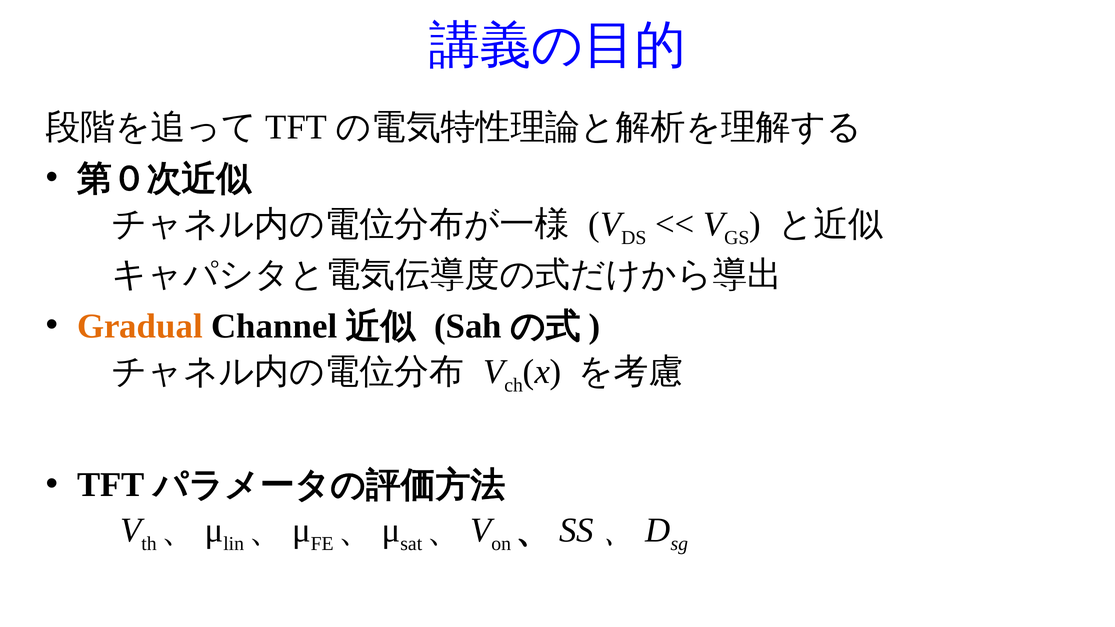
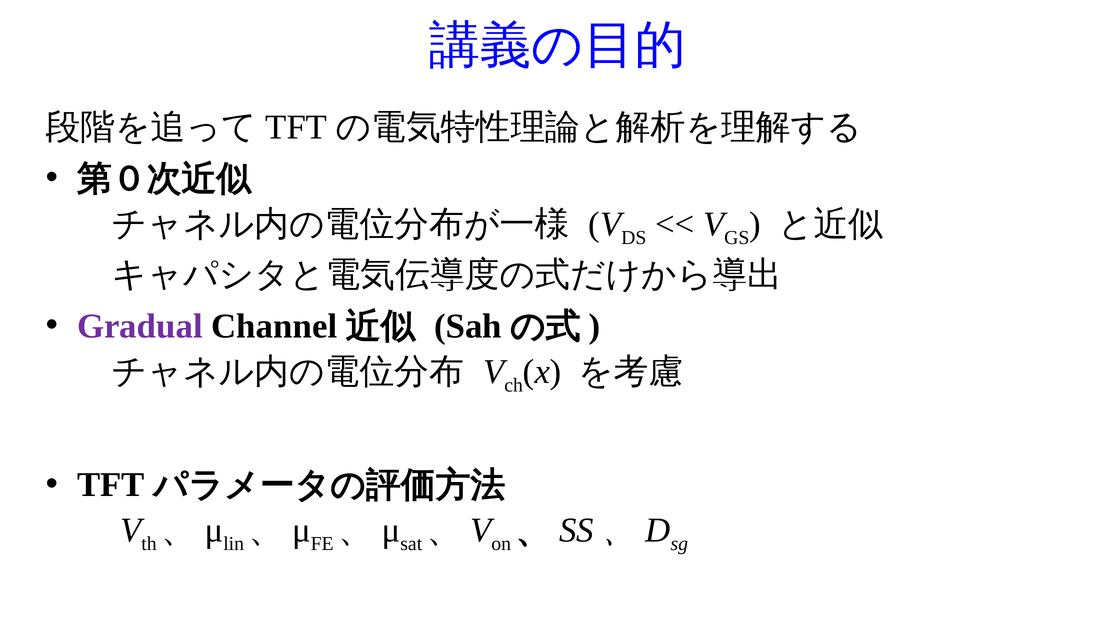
Gradual colour: orange -> purple (140, 326)
